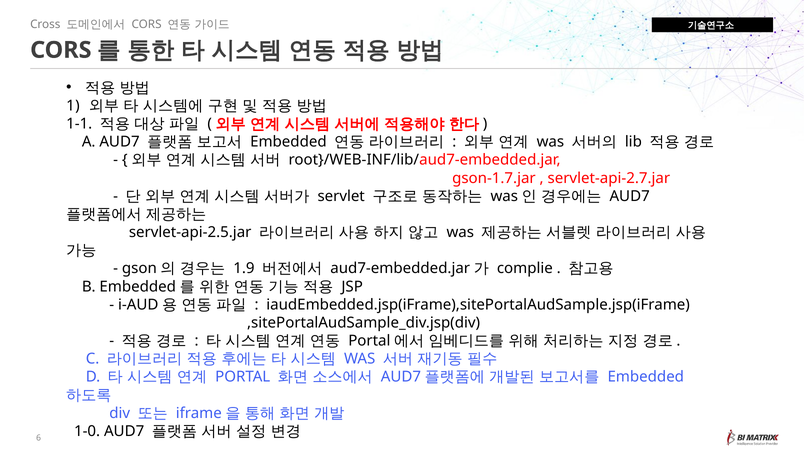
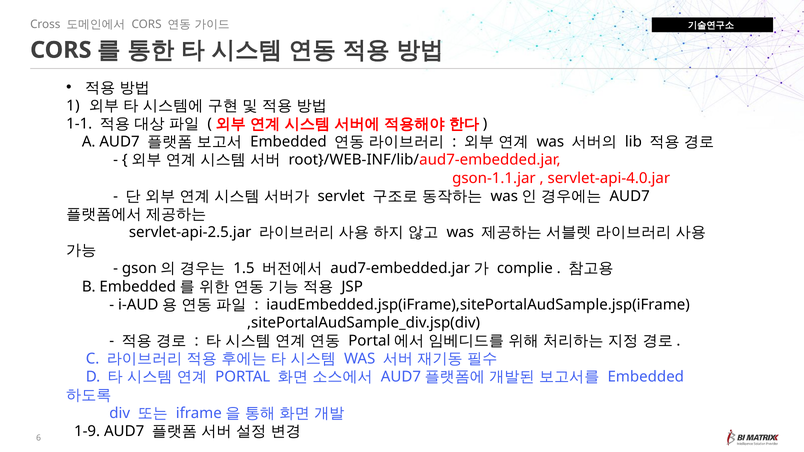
gson-1.7.jar: gson-1.7.jar -> gson-1.1.jar (494, 178)
servlet-api-2.7.jar: servlet-api-2.7.jar -> servlet-api-4.0.jar (609, 178)
1.9: 1.9 -> 1.5 (244, 269)
1-0: 1-0 -> 1-9 (87, 431)
